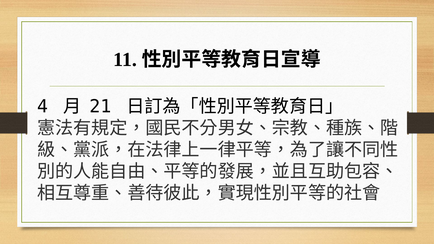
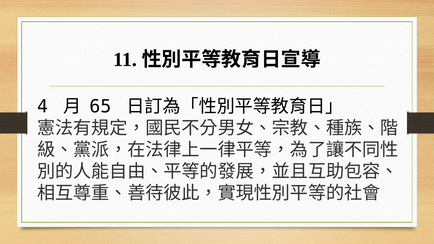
21: 21 -> 65 (100, 107)
